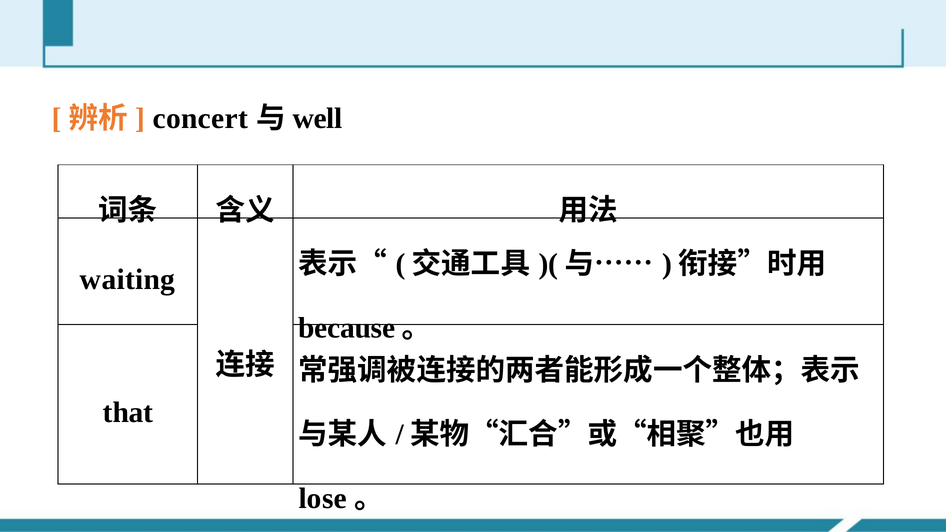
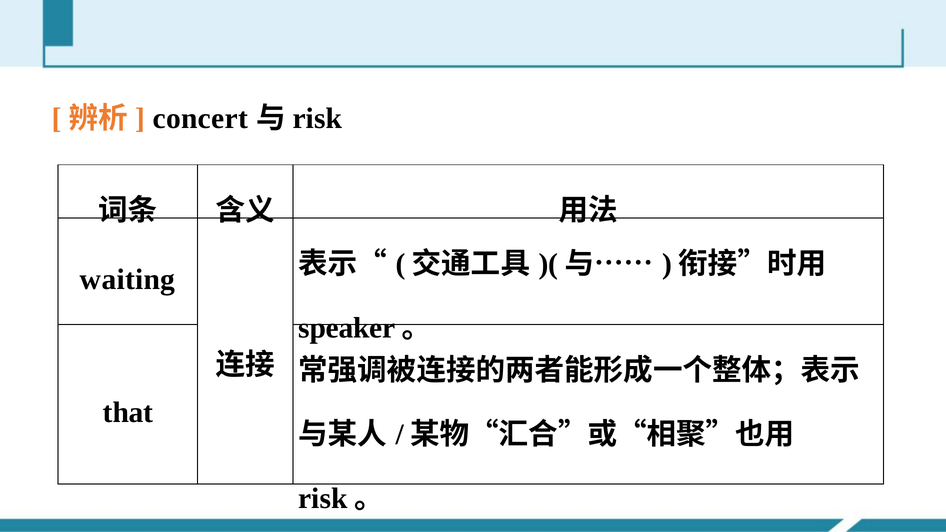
well: well -> risk (317, 119)
because: because -> speaker (347, 328)
lose: lose -> risk (323, 499)
